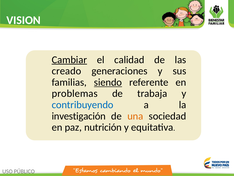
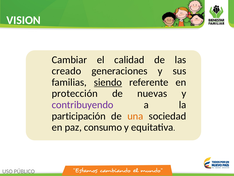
Cambiar underline: present -> none (69, 60)
problemas: problemas -> protección (75, 93)
trabaja: trabaja -> nuevas (152, 93)
contribuyendo colour: blue -> purple (83, 105)
investigación: investigación -> participación (79, 116)
nutrición: nutrición -> consumo (103, 127)
